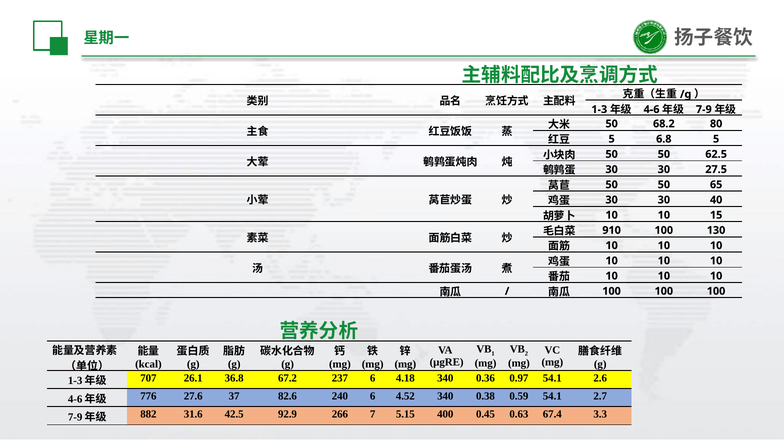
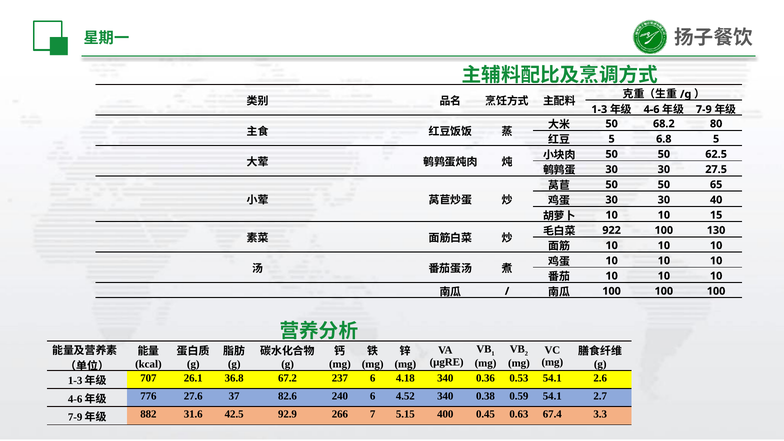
910: 910 -> 922 (612, 230)
0.97: 0.97 -> 0.53 (519, 378)
